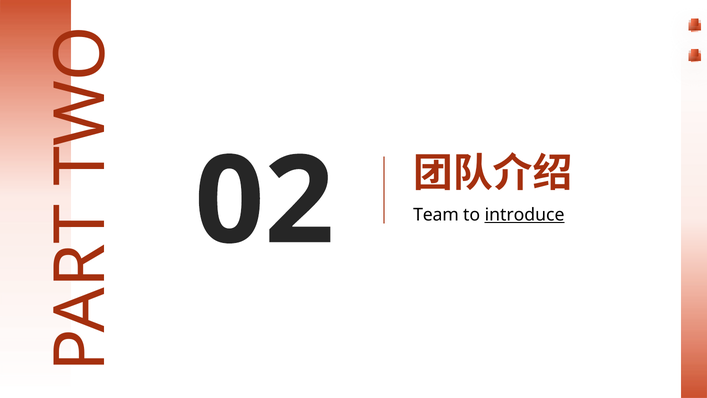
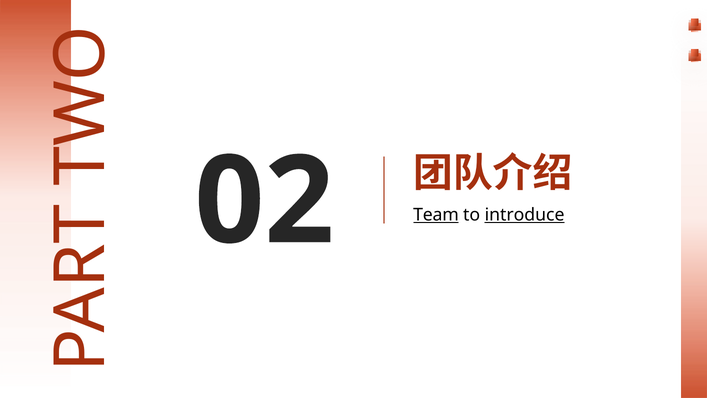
Team underline: none -> present (436, 215)
